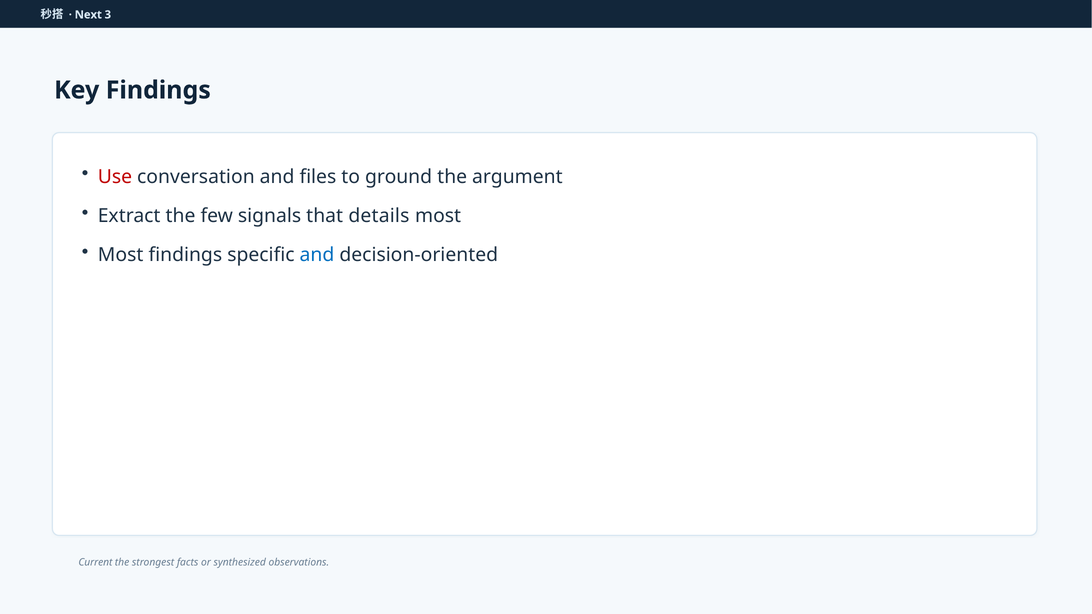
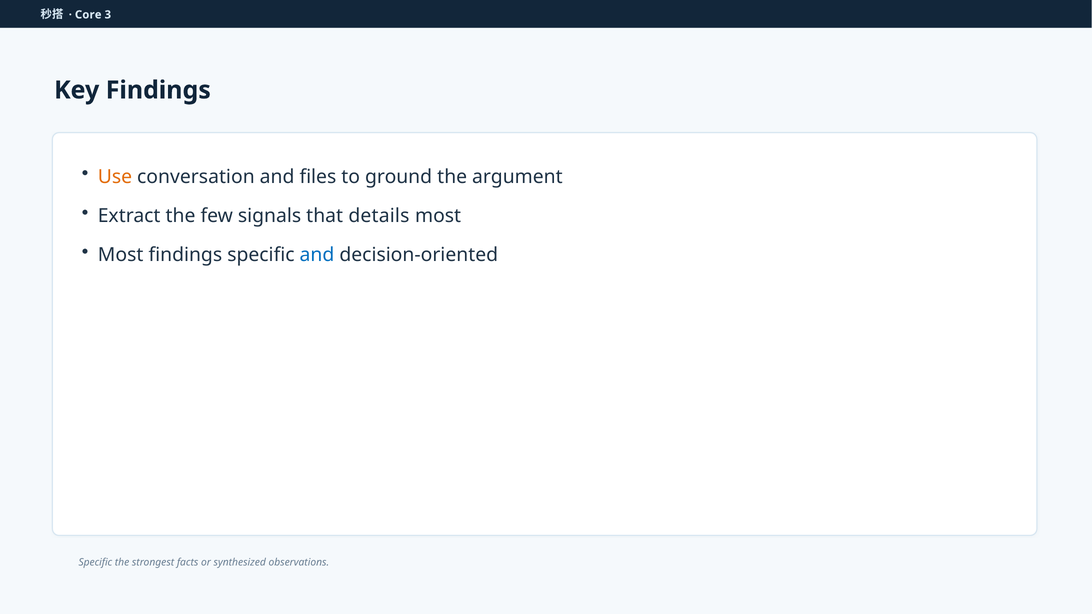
Next: Next -> Core (88, 15)
Use colour: red -> orange (115, 177)
Current: Current -> Specific (95, 563)
